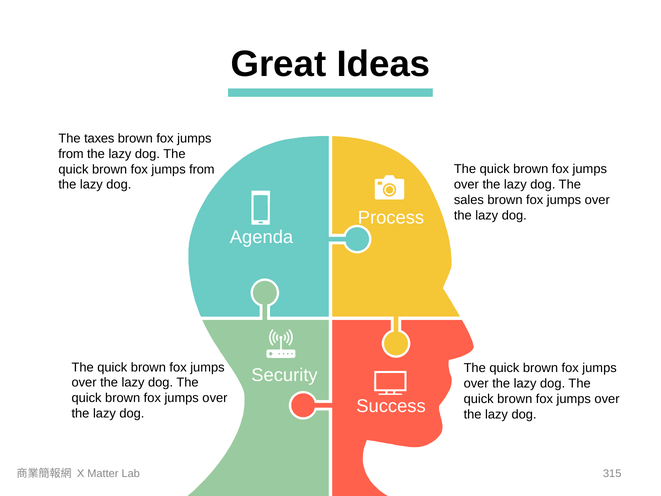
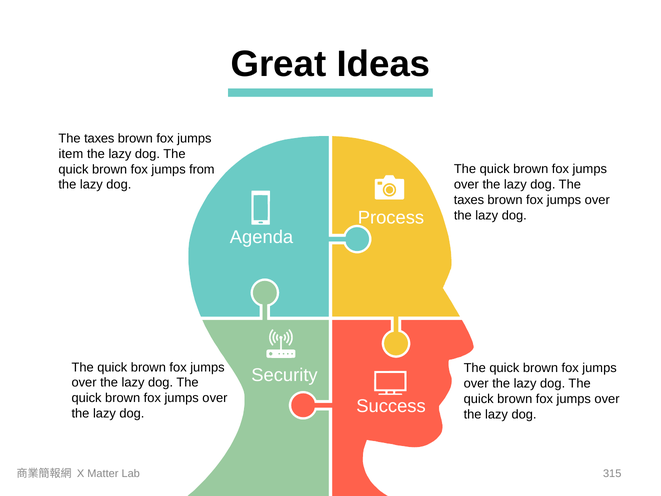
from: from -> item (71, 154)
sales: sales -> taxes (469, 200)
